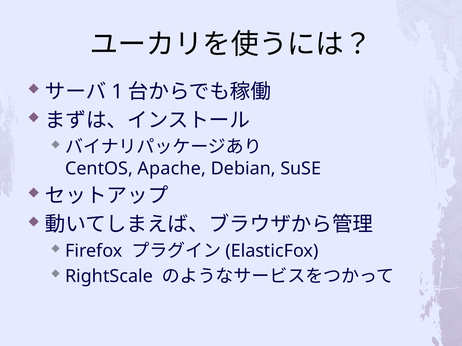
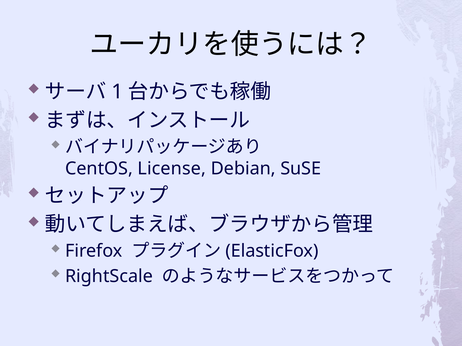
Apache: Apache -> License (172, 169)
